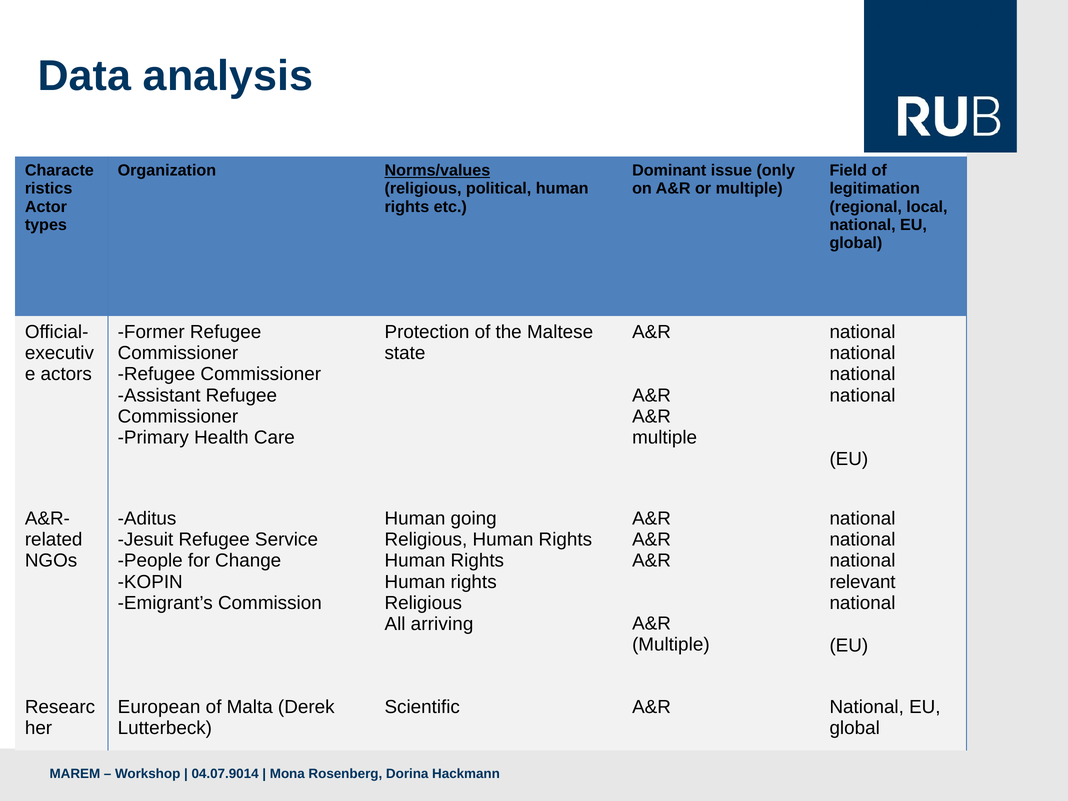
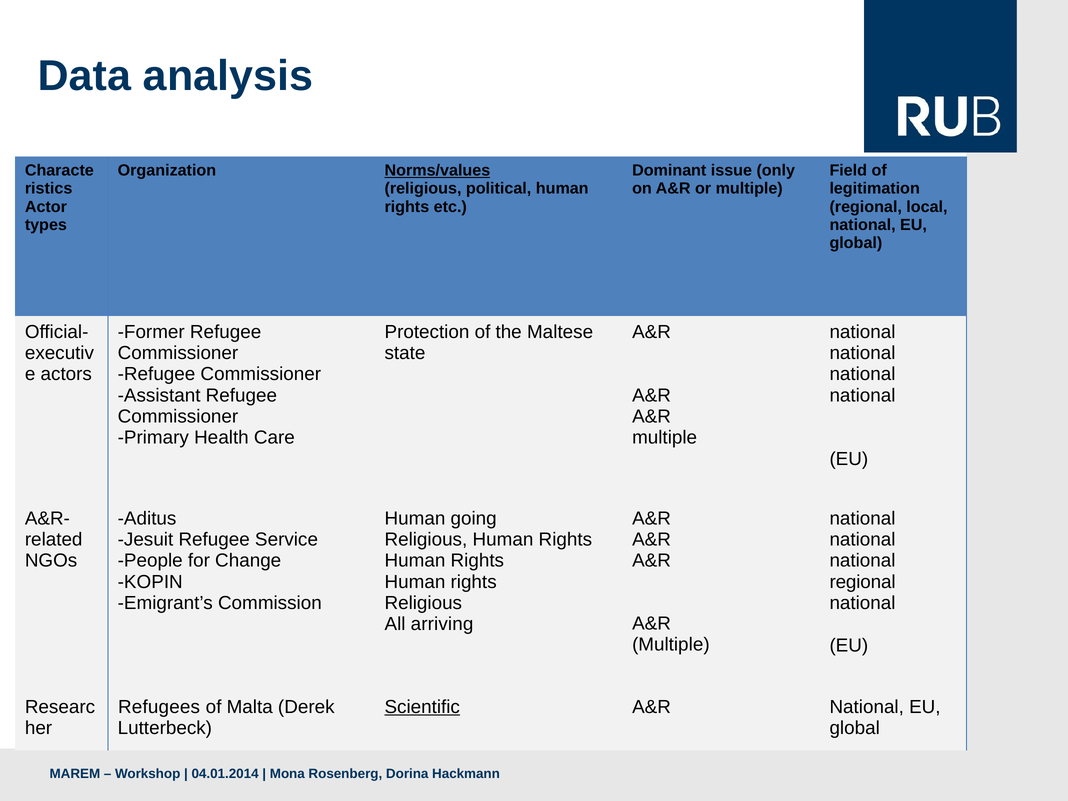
relevant: relevant -> regional (863, 582)
European: European -> Refugees (159, 707)
Scientific underline: none -> present (422, 707)
04.07.9014: 04.07.9014 -> 04.01.2014 (225, 774)
